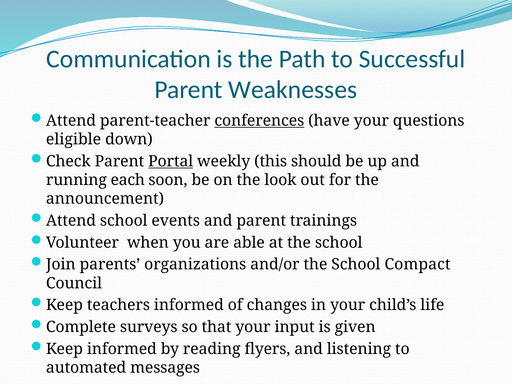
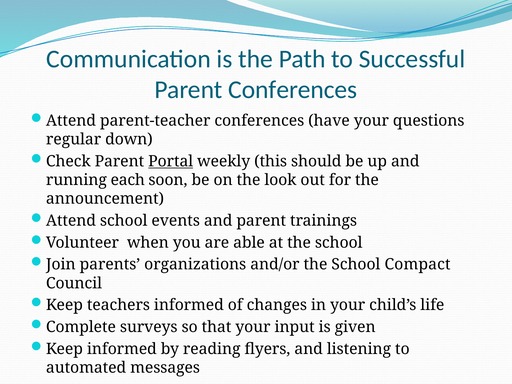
Parent Weaknesses: Weaknesses -> Conferences (293, 90)
conferences underline: present -> none (259, 121)
eligible: eligible -> regular (74, 139)
